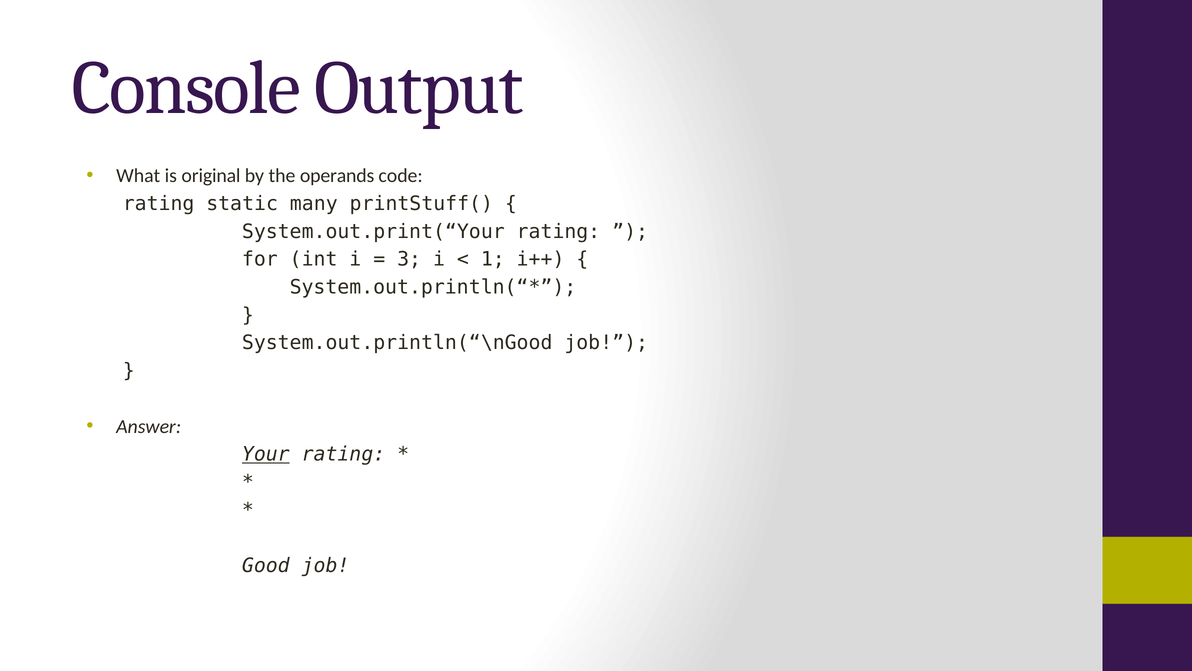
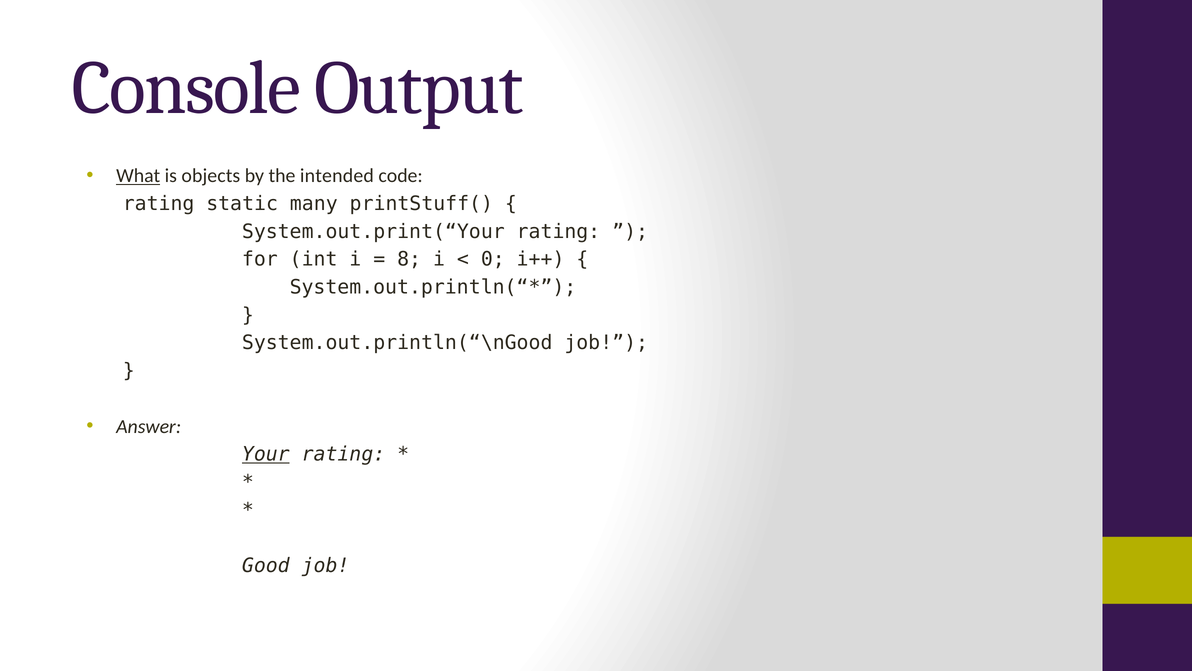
What underline: none -> present (138, 176)
original: original -> objects (211, 176)
operands: operands -> intended (337, 176)
3: 3 -> 8 (409, 259)
1: 1 -> 0 (493, 259)
